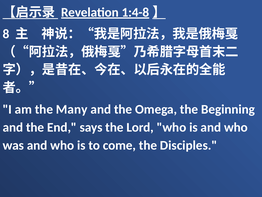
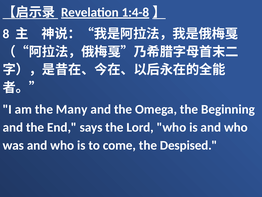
Disciples: Disciples -> Despised (189, 145)
